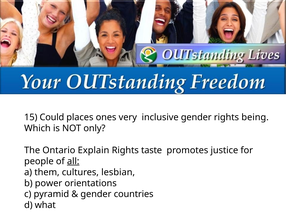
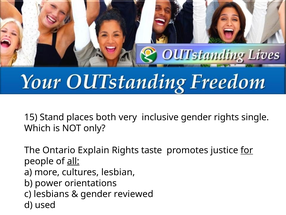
Could: Could -> Stand (52, 117)
ones: ones -> both (106, 117)
being: being -> single (255, 117)
for underline: none -> present (247, 150)
them: them -> more (47, 172)
pyramid: pyramid -> lesbians (51, 194)
countries: countries -> reviewed (134, 194)
what: what -> used (45, 205)
